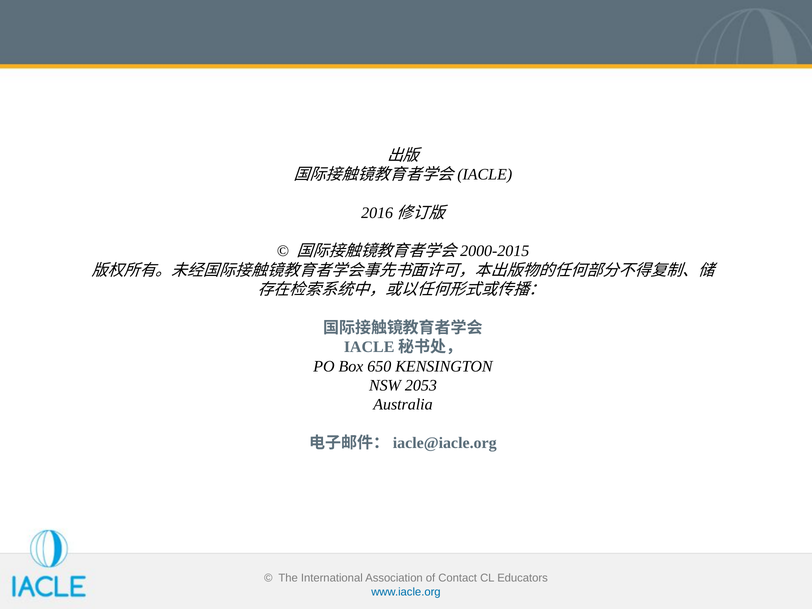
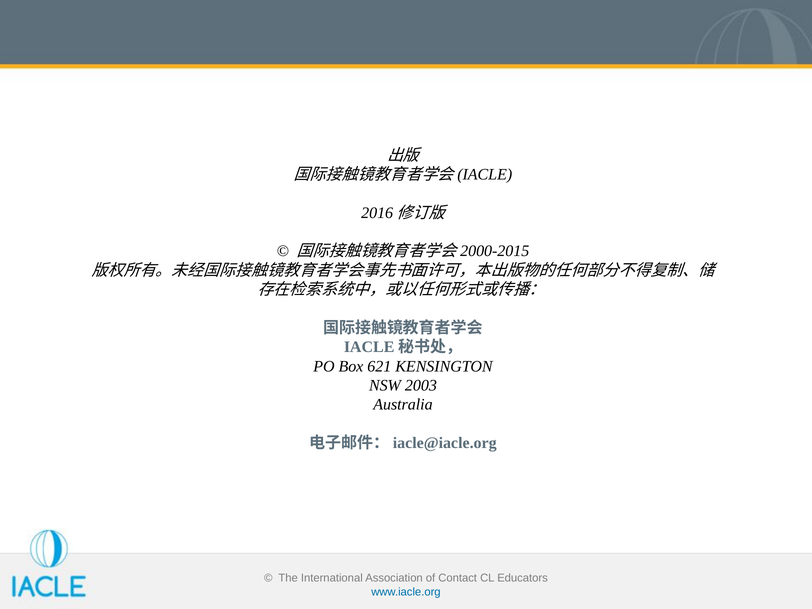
650: 650 -> 621 (379, 366)
2053: 2053 -> 2003 (421, 385)
